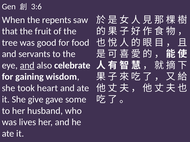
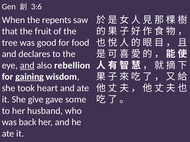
servants: servants -> declares (34, 54)
celebrate: celebrate -> rebellion (72, 66)
gaining underline: none -> present (30, 77)
lives: lives -> back (28, 123)
